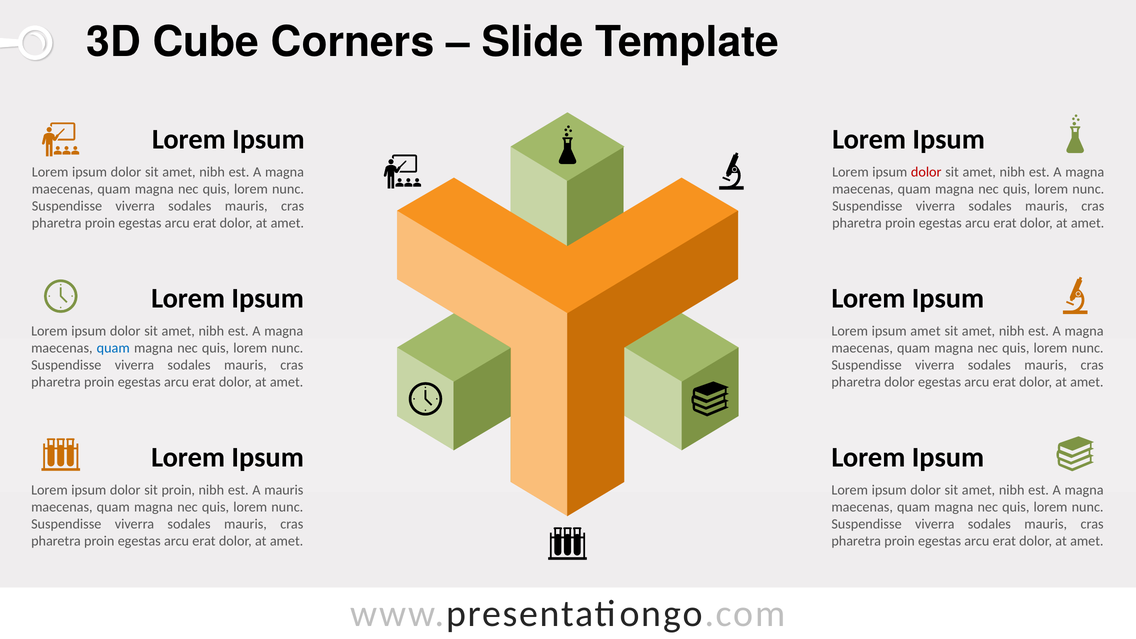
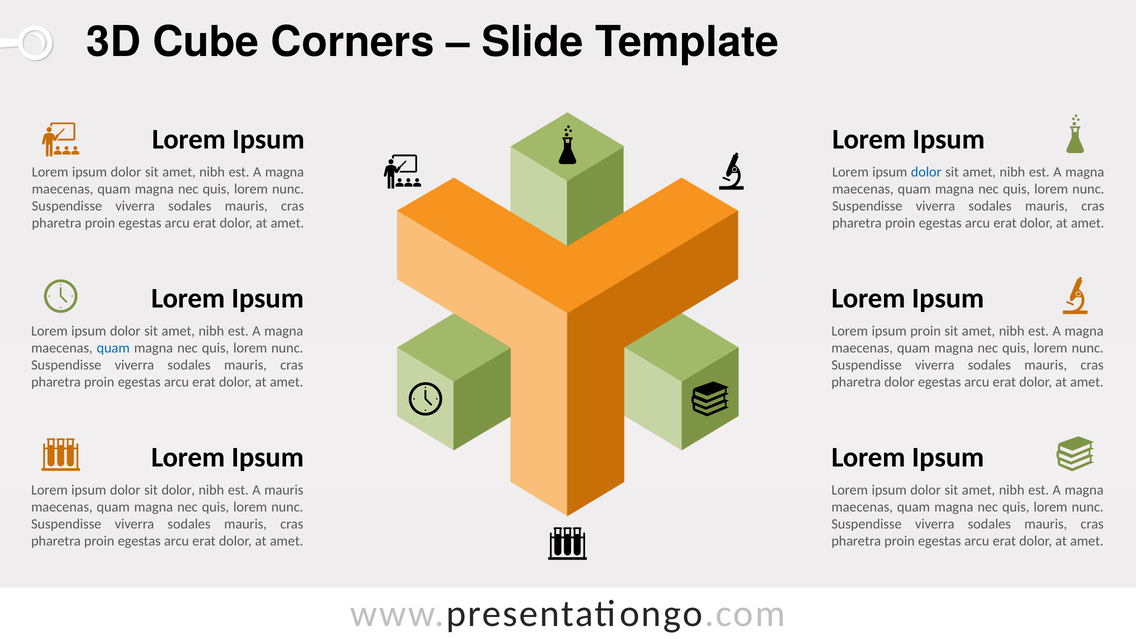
dolor colour: red -> blue (926, 172)
ipsum amet: amet -> proin (926, 331)
sit proin: proin -> dolor (178, 490)
